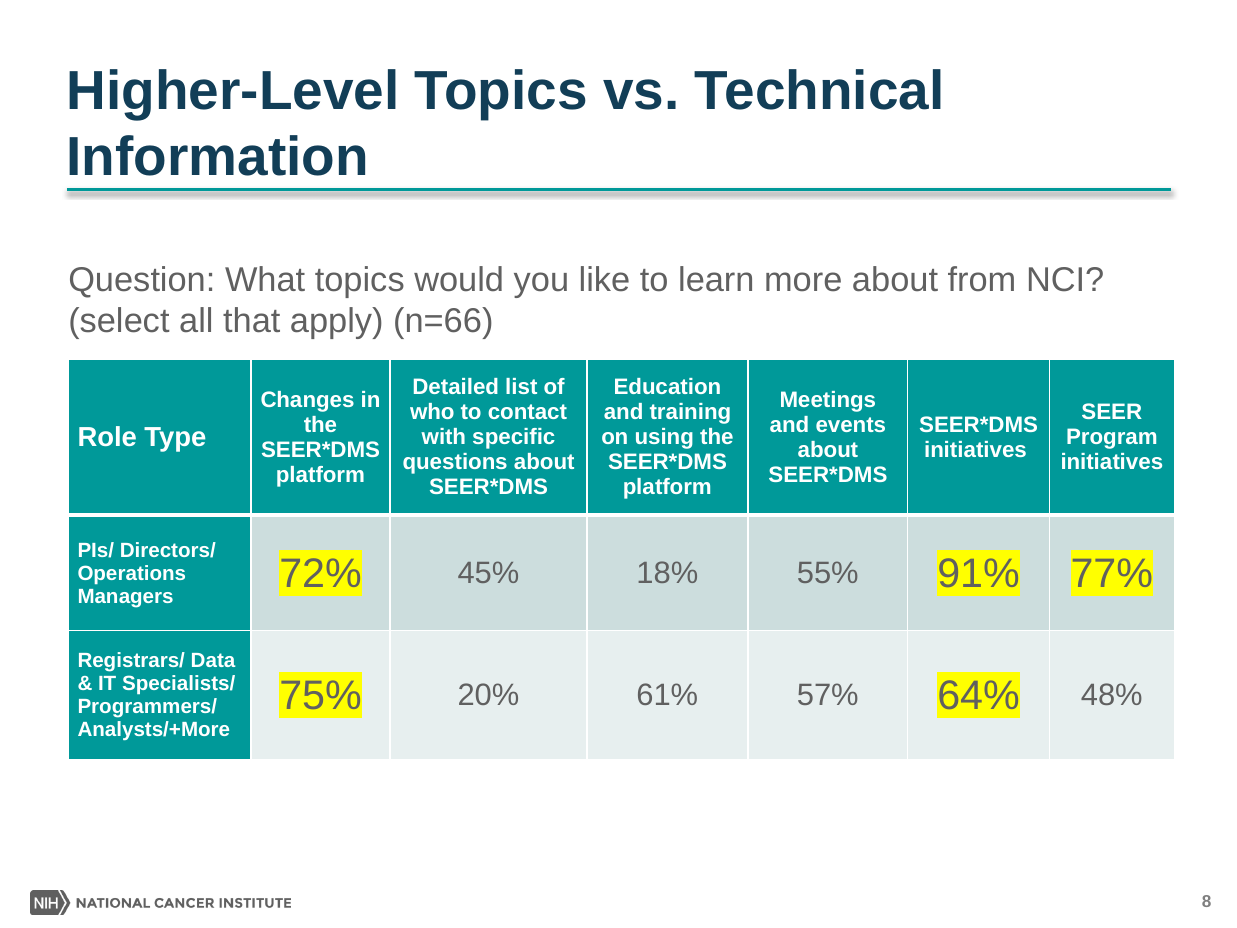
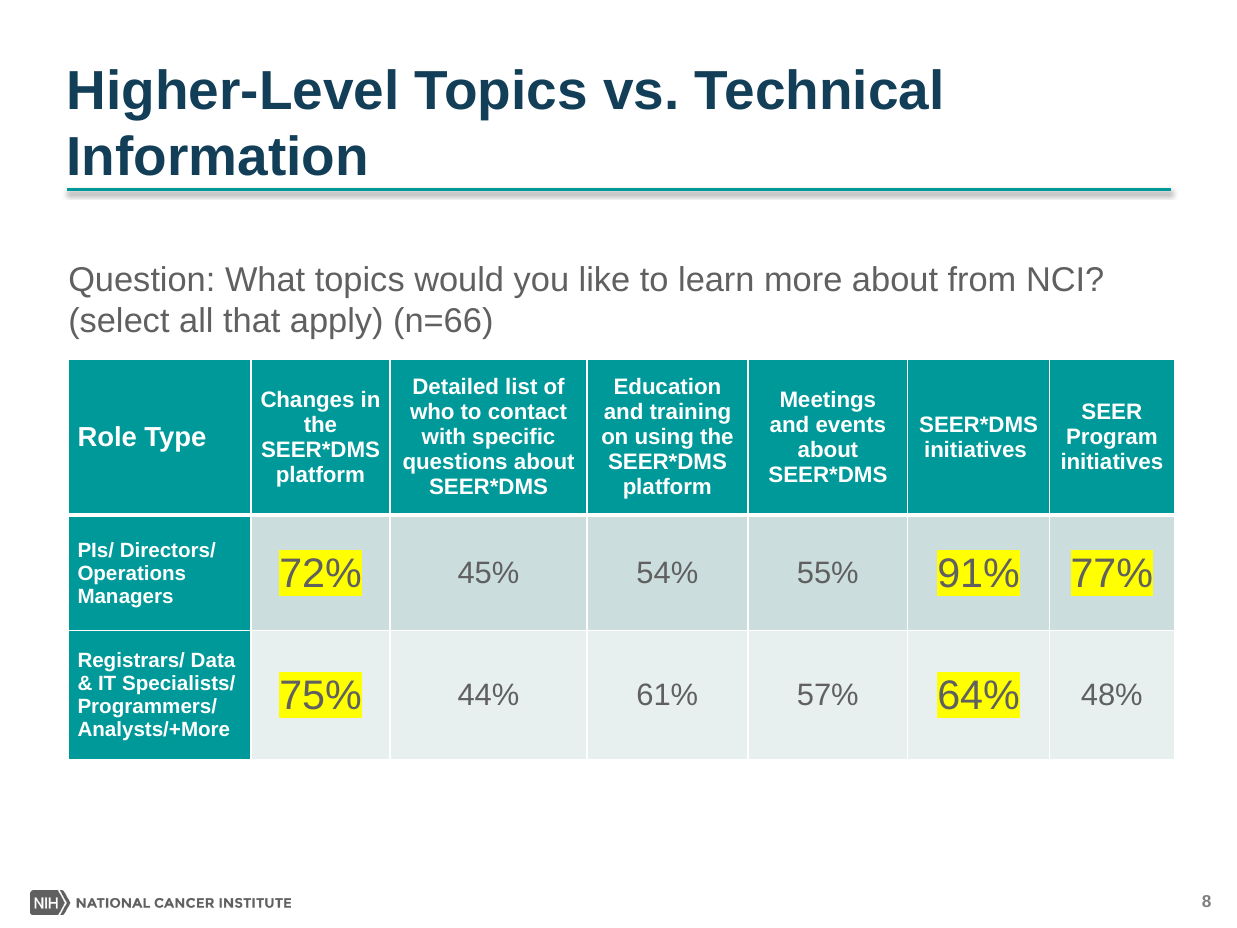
18%: 18% -> 54% (667, 573)
20%: 20% -> 44% (488, 695)
